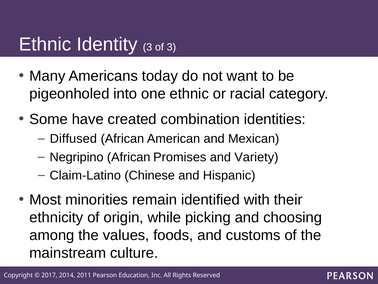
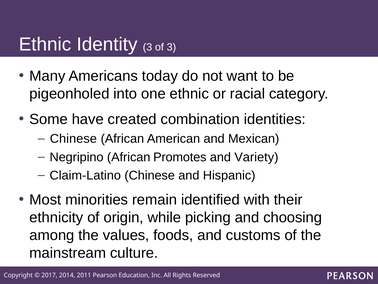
Diffused: Diffused -> Chinese (73, 139)
Promises: Promises -> Promotes (180, 157)
